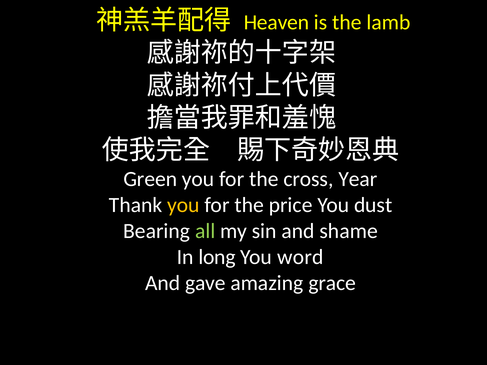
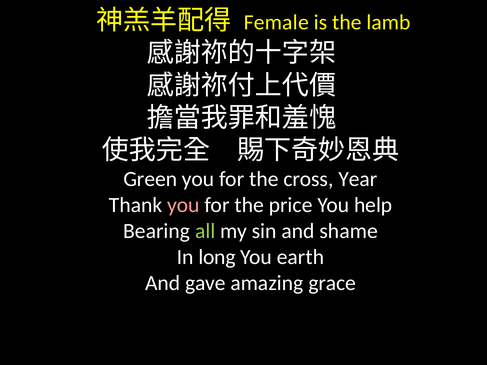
Heaven: Heaven -> Female (276, 22)
you colour: yellow -> pink (183, 205)
dust: dust -> help (373, 205)
word: word -> earth (300, 257)
